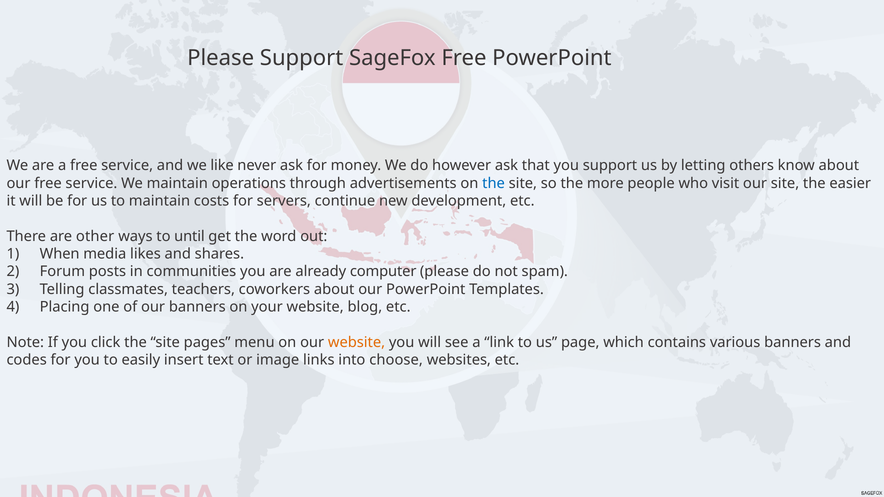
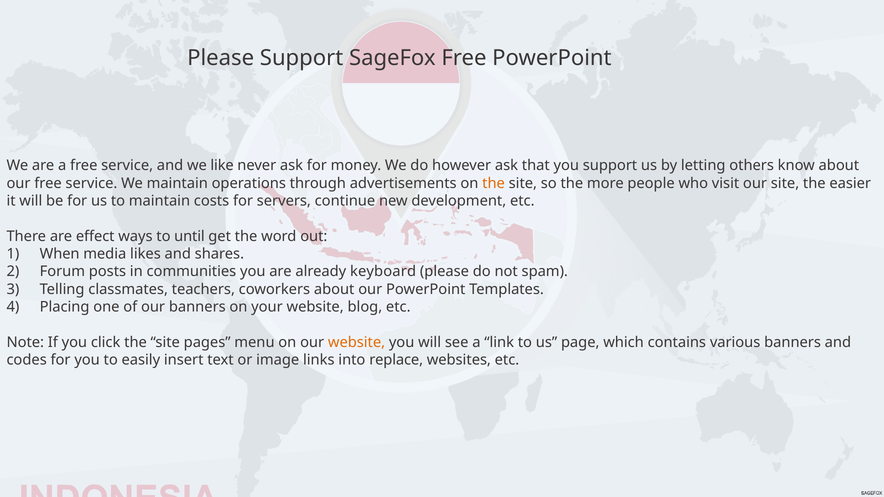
the colour: blue -> orange (494, 183)
other: other -> effect (95, 236)
computer: computer -> keyboard (383, 272)
choose: choose -> replace (396, 360)
